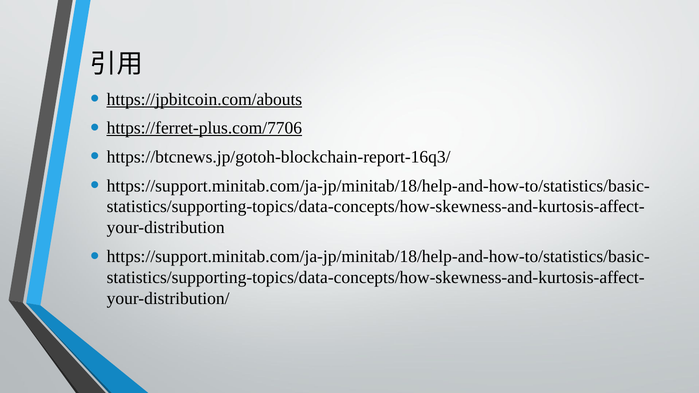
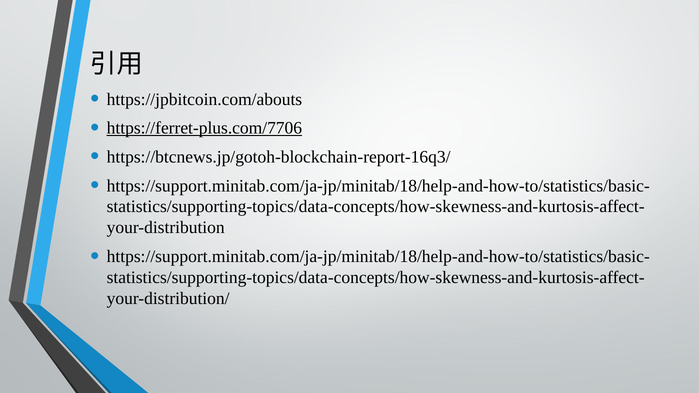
https://jpbitcoin.com/abouts underline: present -> none (204, 99)
